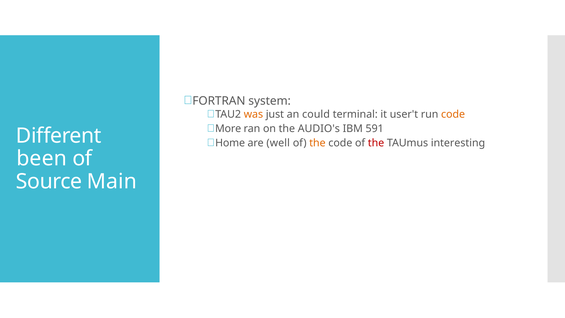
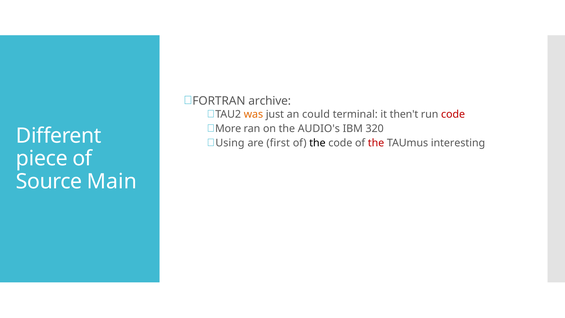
system: system -> archive (270, 101)
user't: user't -> then't (404, 114)
code colour: orange -> red (453, 114)
591: 591 -> 320 (375, 129)
Home: Home -> Using (230, 143)
well: well -> first (278, 143)
the colour: orange -> black (317, 143)
been: been -> piece (42, 159)
